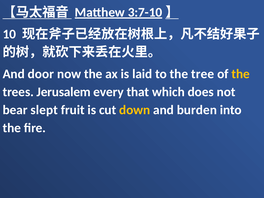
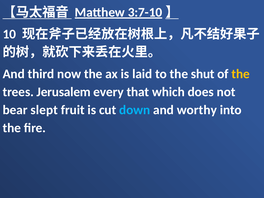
door: door -> third (41, 74)
tree: tree -> shut (203, 74)
down colour: yellow -> light blue (135, 110)
burden: burden -> worthy (197, 110)
